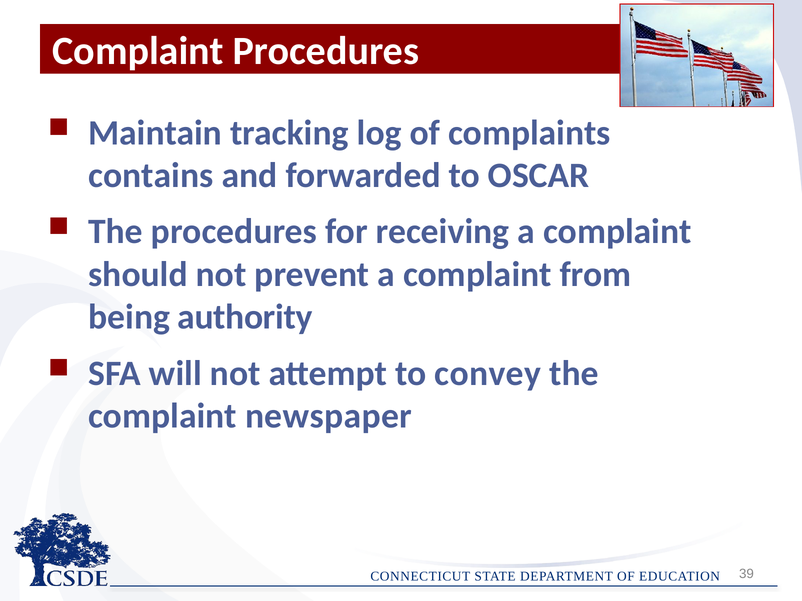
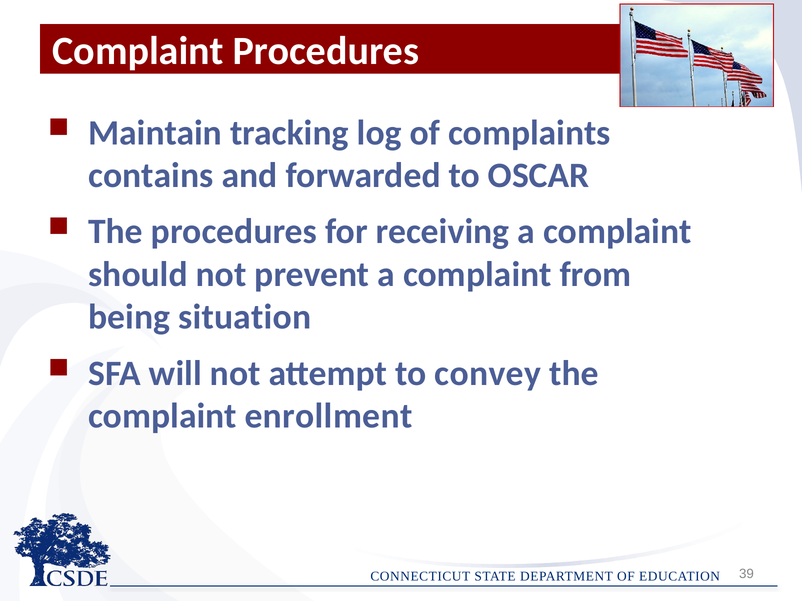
authority: authority -> situation (245, 317)
newspaper: newspaper -> enrollment (329, 416)
